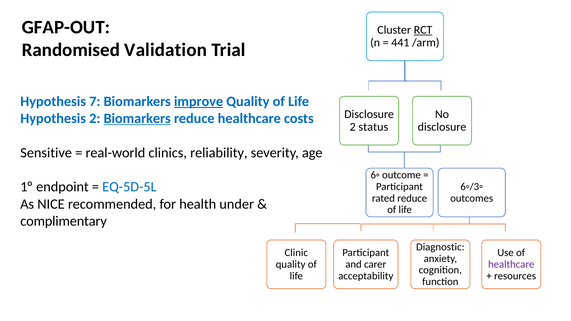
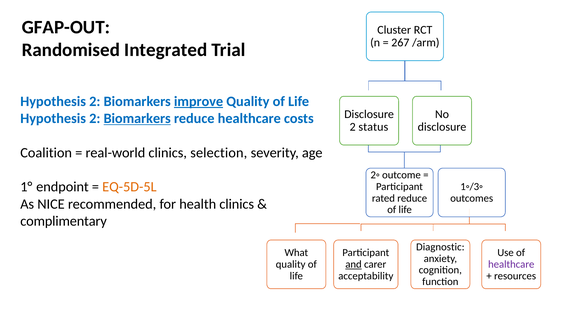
RCT underline: present -> none (423, 30)
441: 441 -> 267 (400, 43)
Validation: Validation -> Integrated (166, 50)
7: 7 -> 2 (95, 101)
Sensitive: Sensitive -> Coalition (46, 153)
reliability: reliability -> selection (219, 153)
6◦: 6◦ -> 2◦ (375, 175)
EQ-5D-5L colour: blue -> orange (129, 187)
6◦/3◦: 6◦/3◦ -> 1◦/3◦ (472, 187)
health under: under -> clinics (237, 204)
Clinic: Clinic -> What (296, 253)
and underline: none -> present (354, 264)
